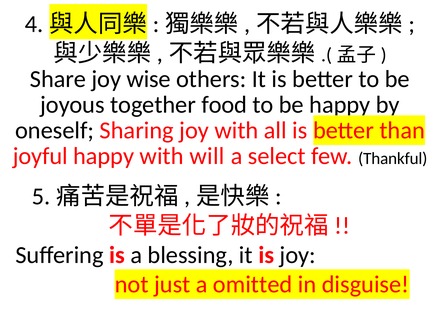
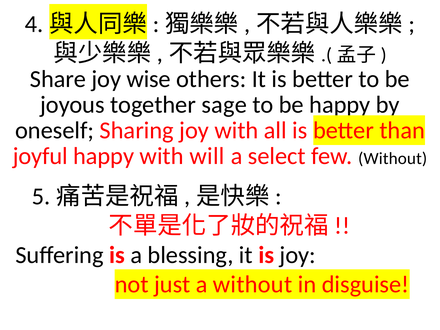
food: food -> sage (224, 105)
few Thankful: Thankful -> Without (393, 159)
a omitted: omitted -> without (253, 285)
